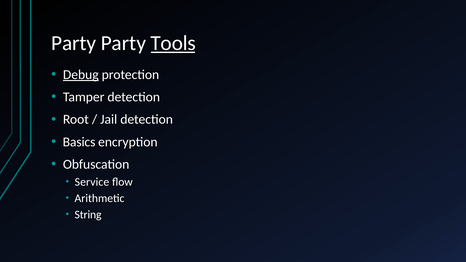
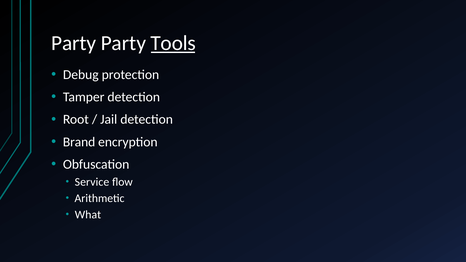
Debug underline: present -> none (81, 75)
Basics: Basics -> Brand (79, 142)
String: String -> What (88, 215)
